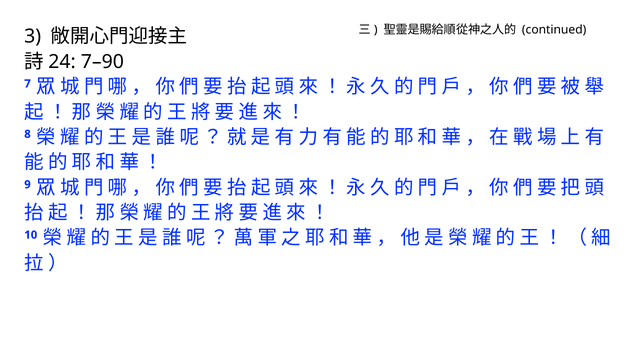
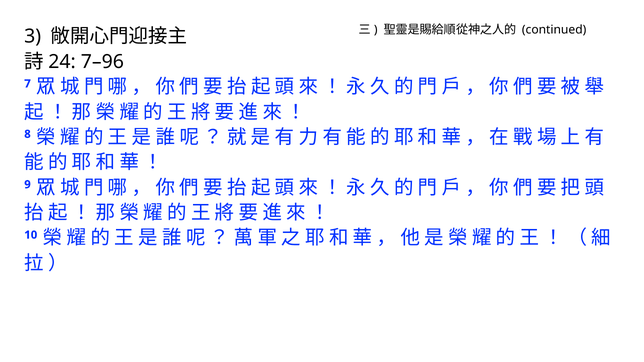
7–90: 7–90 -> 7–96 (102, 62)
